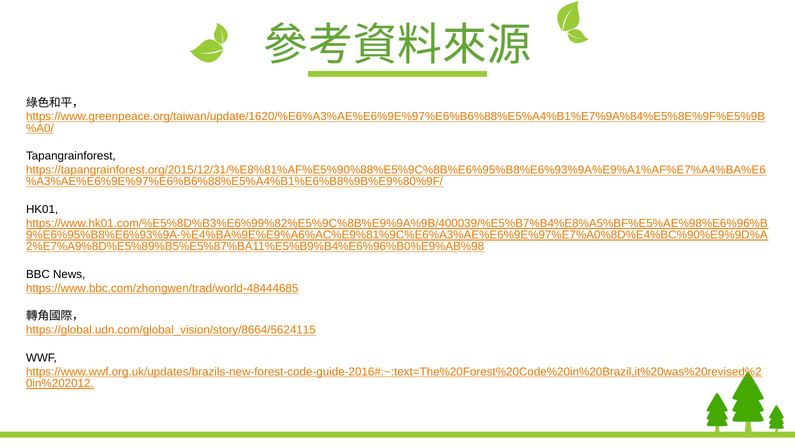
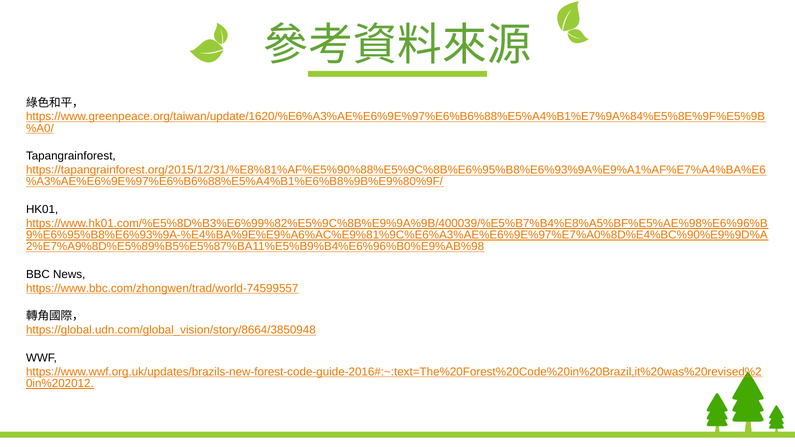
https://www.bbc.com/zhongwen/trad/world-48444685: https://www.bbc.com/zhongwen/trad/world-48444685 -> https://www.bbc.com/zhongwen/trad/world-74599557 (162, 288)
https://global.udn.com/global_vision/story/8664/5624115: https://global.udn.com/global_vision/story/8664/5624115 -> https://global.udn.com/global_vision/story/8664/3850948 (171, 330)
